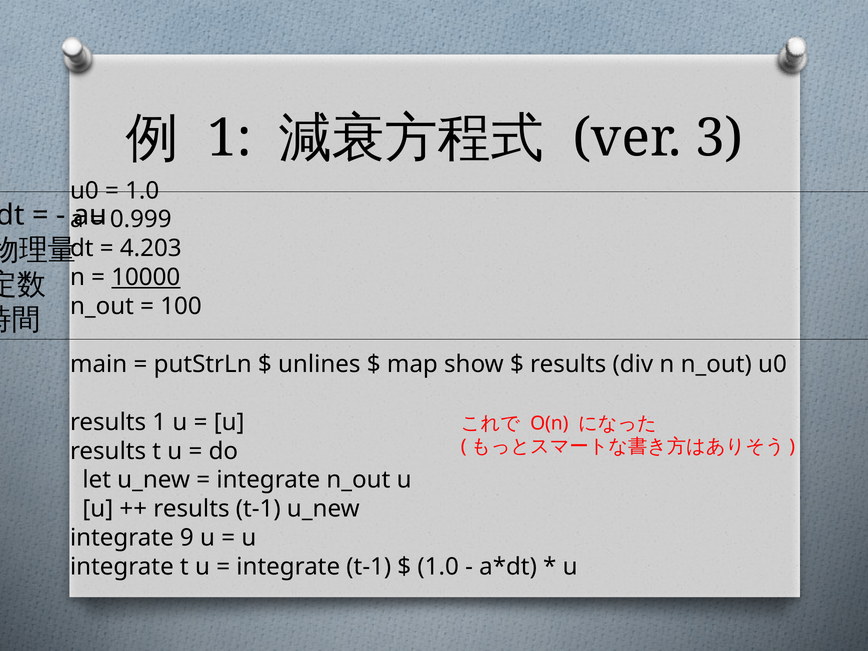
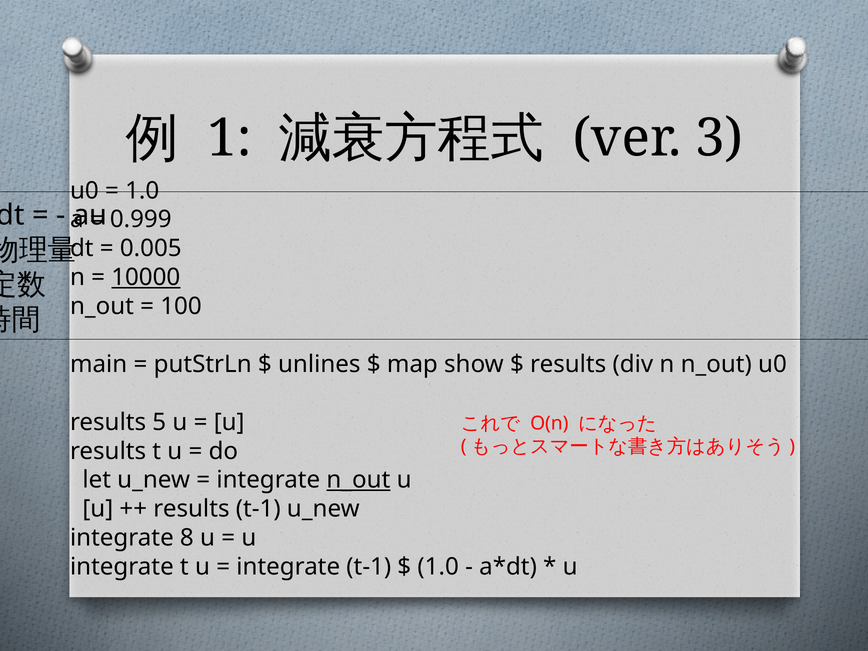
4.203: 4.203 -> 0.005 (151, 248)
results 1: 1 -> 5 (159, 422)
n_out underline: none -> present (358, 480)
9: 9 -> 8 (187, 538)
